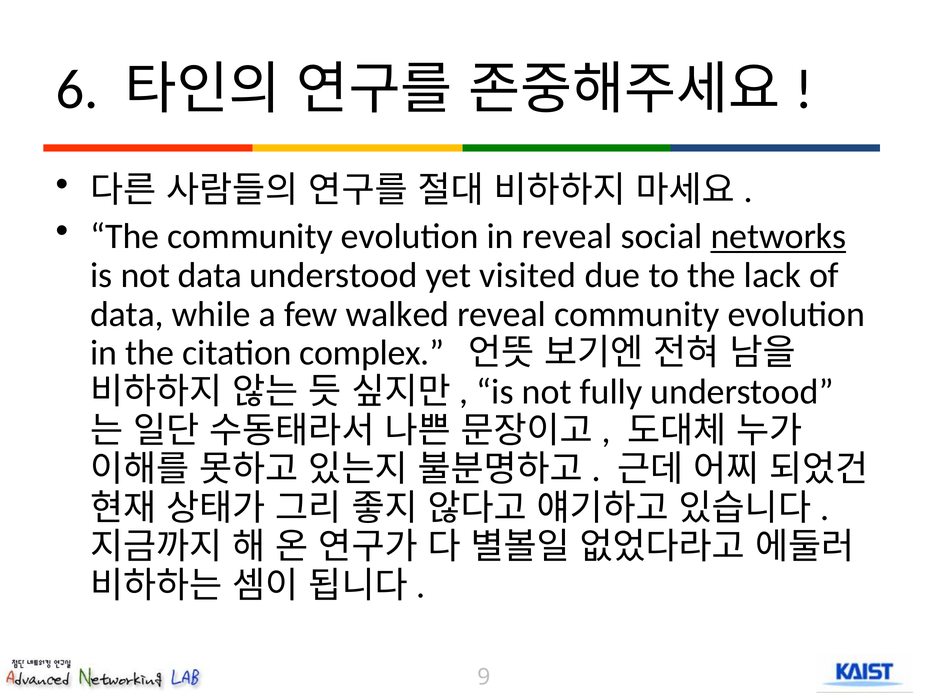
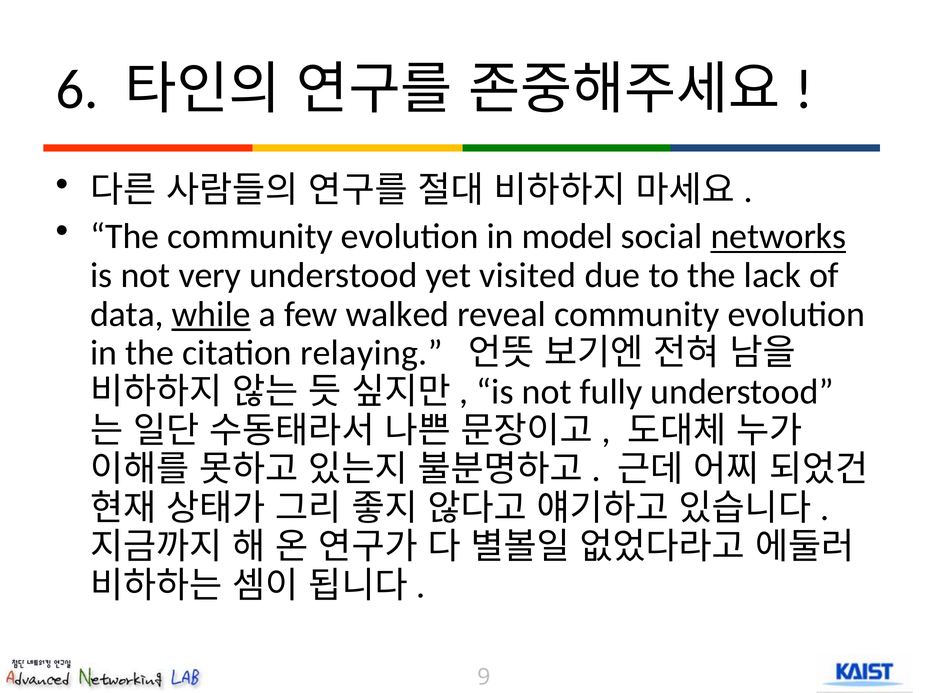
in reveal: reveal -> model (567, 237)
not data: data -> very (210, 276)
while underline: none -> present (211, 315)
complex: complex -> relaying (371, 353)
